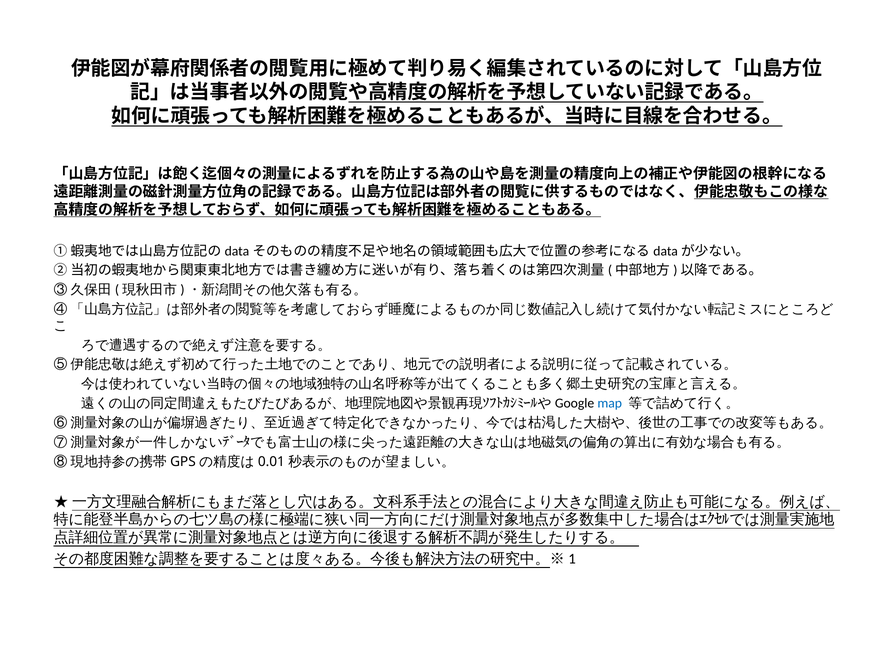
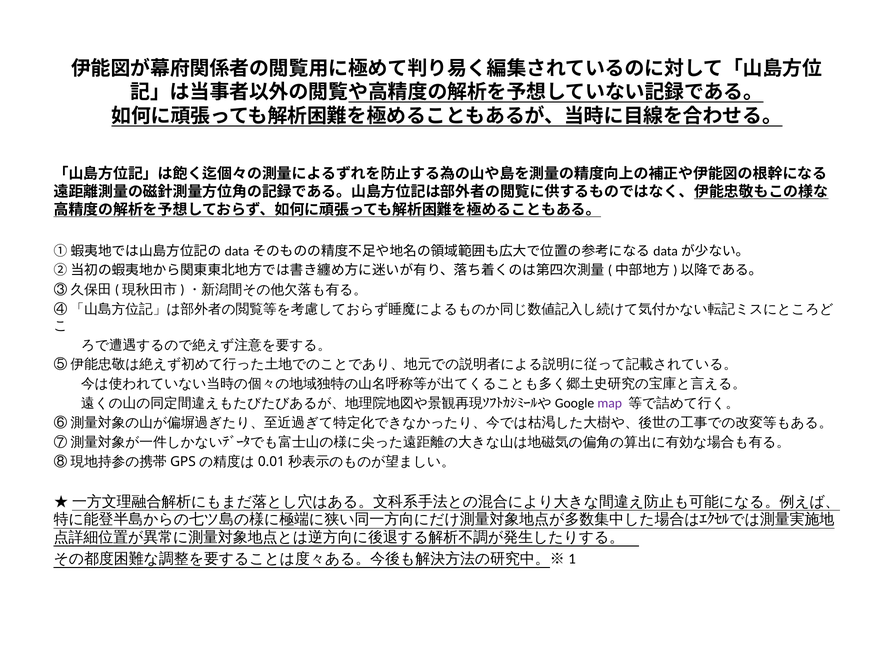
map colour: blue -> purple (610, 403)
